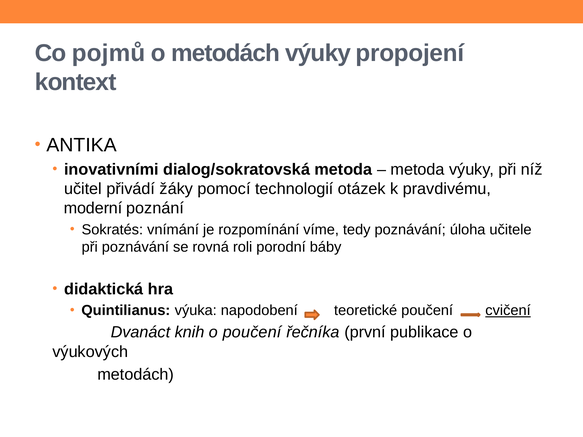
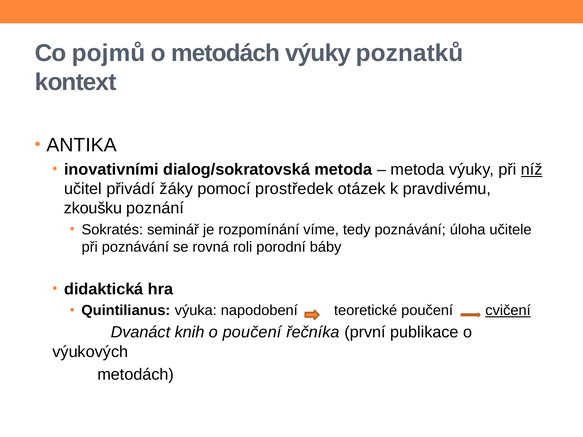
propojení: propojení -> poznatků (410, 53)
níž underline: none -> present (532, 170)
technologií: technologií -> prostředek (294, 189)
moderní: moderní -> zkoušku (93, 208)
vnímání: vnímání -> seminář (173, 230)
